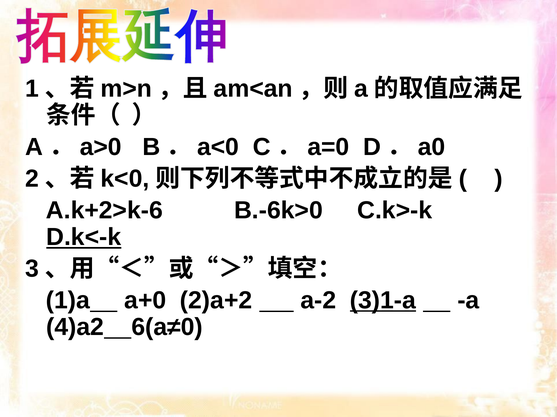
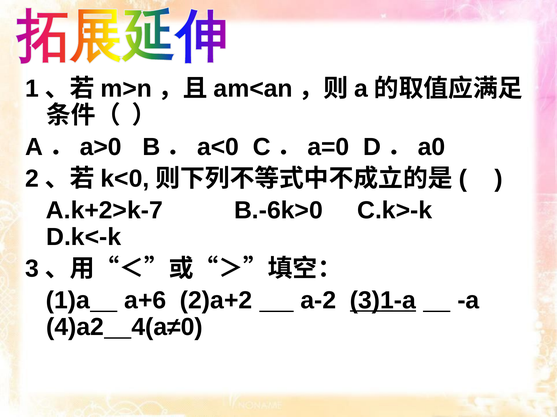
A.k+2>k-6: A.k+2>k-6 -> A.k+2>k-7 (104, 211)
D.k<-k underline: present -> none (84, 238)
a+0: a+0 -> a+6 (145, 301)
6(a≠0: 6(a≠0 -> 4(a≠0 (167, 328)
